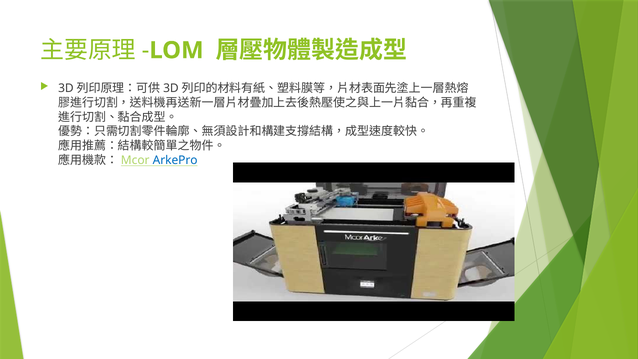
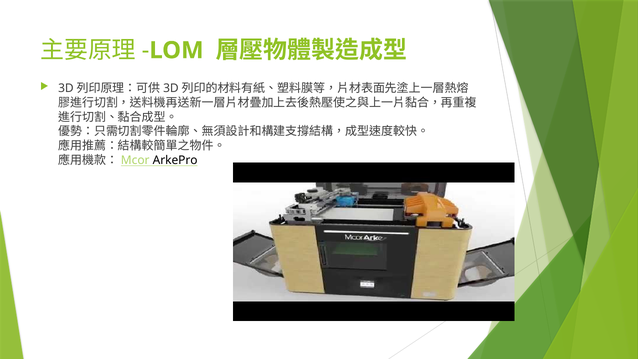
ArkePro colour: blue -> black (175, 160)
